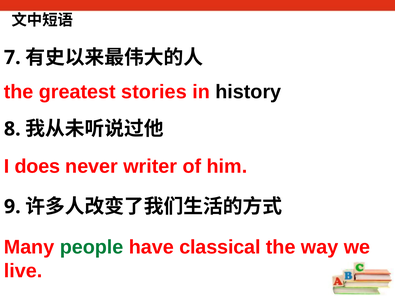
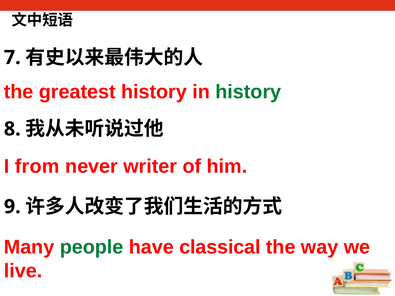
greatest stories: stories -> history (154, 92)
history colour: black -> green (248, 92)
does: does -> from (37, 166)
